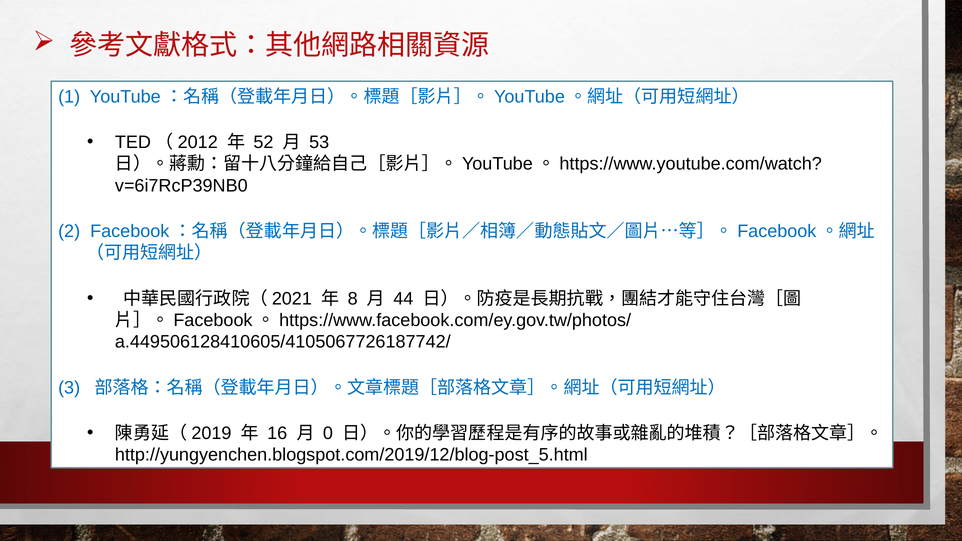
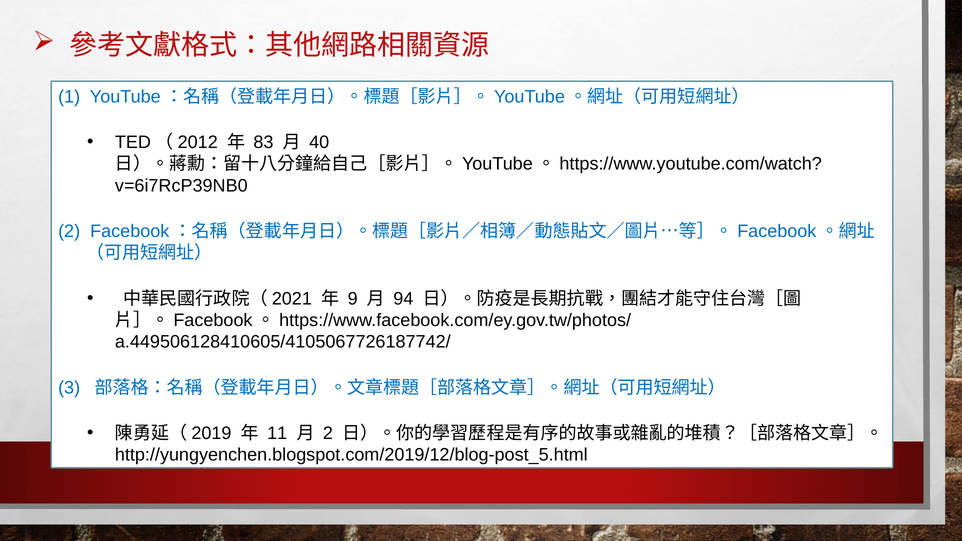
52: 52 -> 83 (264, 142)
53: 53 -> 40 (319, 142)
8: 8 -> 9 (353, 299)
44: 44 -> 94 (403, 299)
16: 16 -> 11 (277, 433)
0: 0 -> 2 (328, 433)
